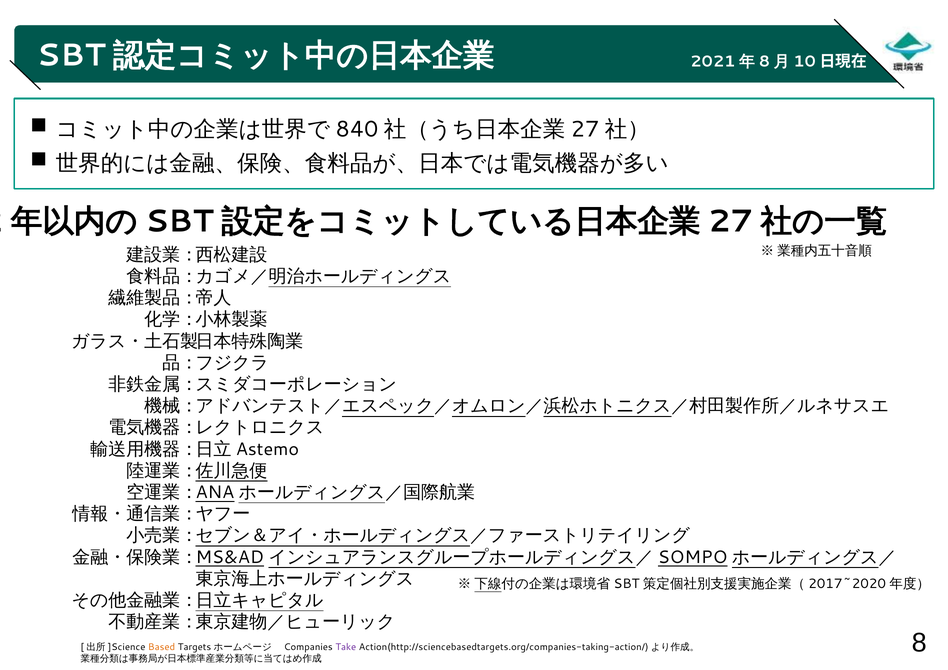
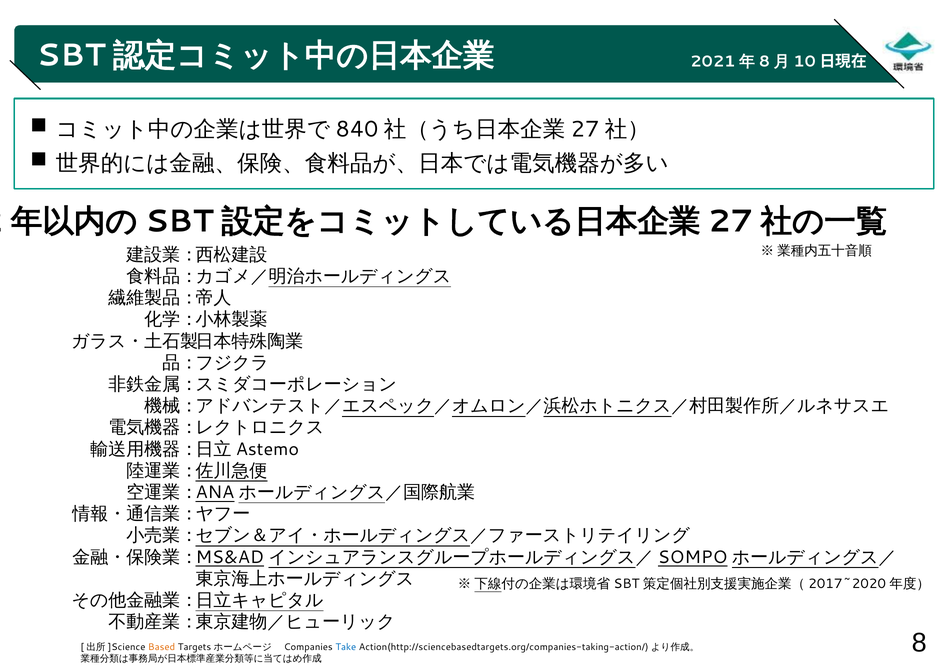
Take colour: purple -> blue (346, 647)
